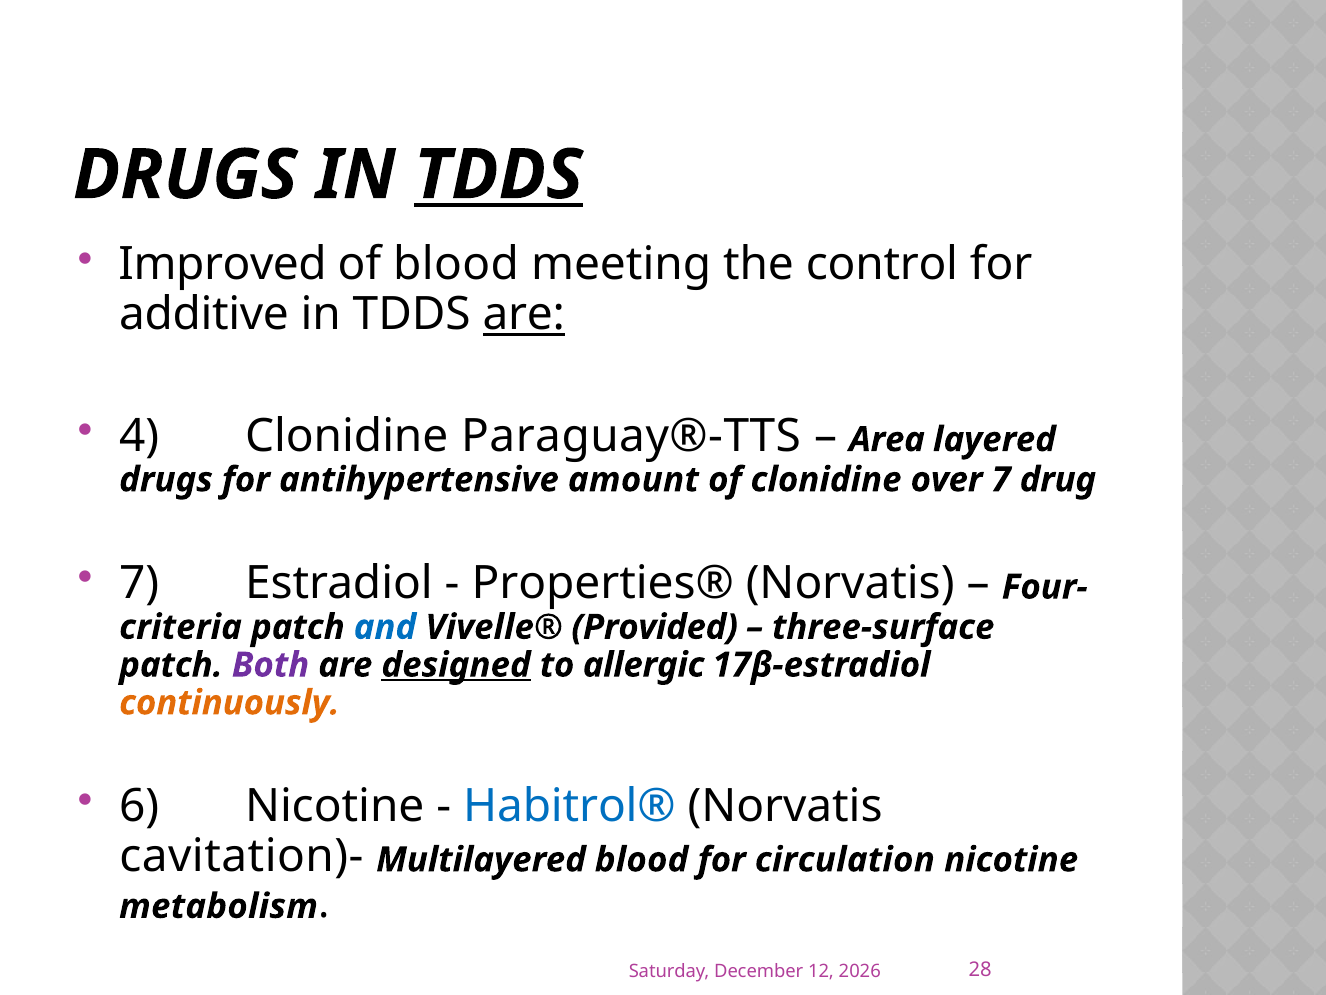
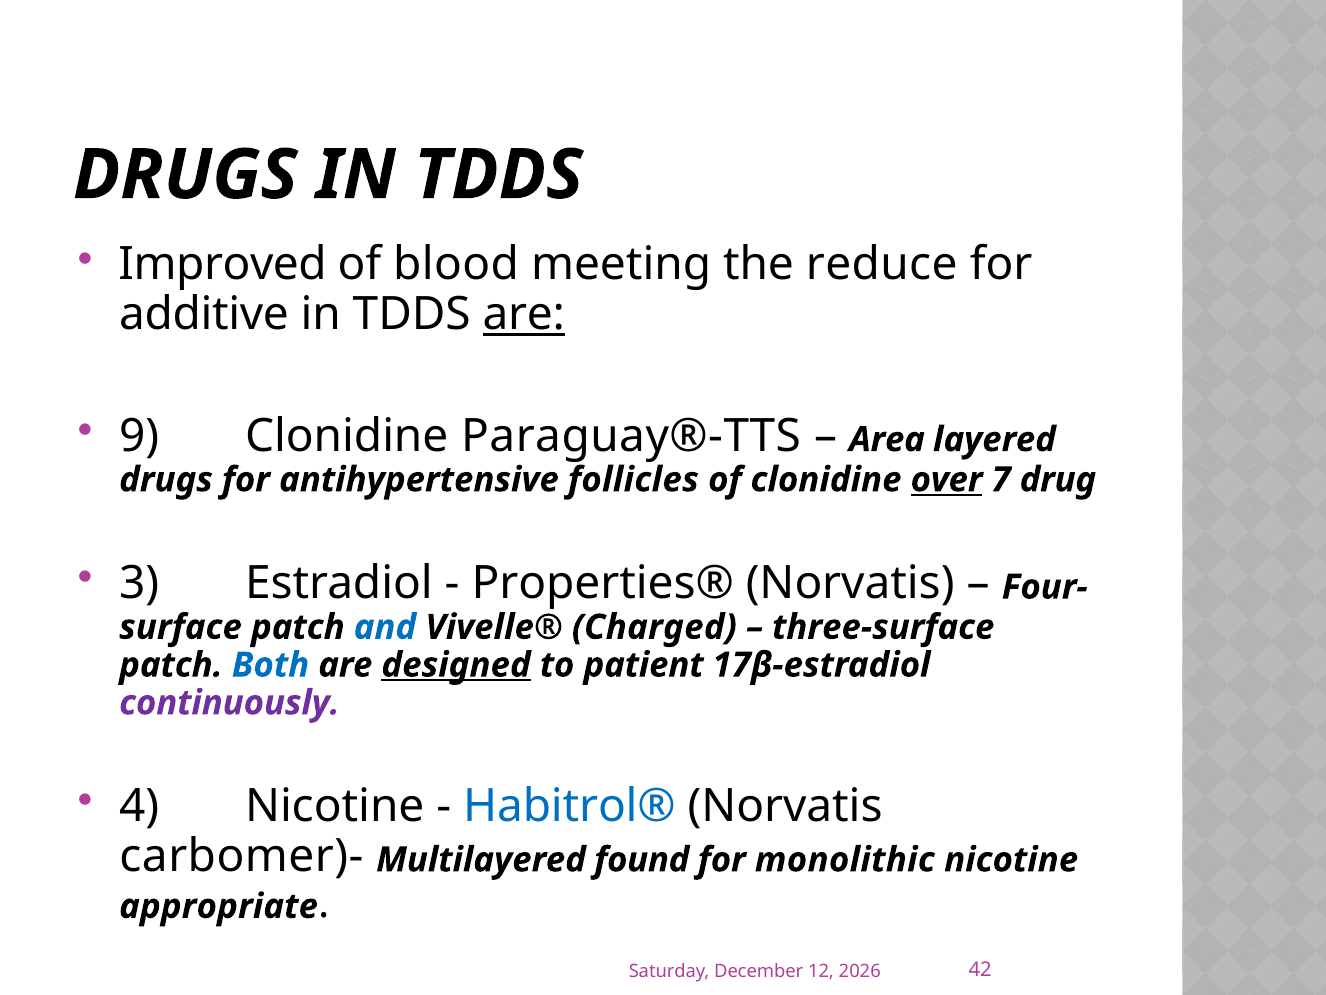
TDDS underline: present -> none (499, 175)
control: control -> reduce (882, 265)
4: 4 -> 9 (139, 436)
amount: amount -> follicles (633, 480)
over underline: none -> present (947, 480)
7: 7 -> 3 (139, 583)
criteria: criteria -> surface (181, 627)
Provided: Provided -> Charged (654, 627)
Both colour: purple -> blue (270, 665)
allergic: allergic -> patient (644, 665)
continuously colour: orange -> purple (229, 703)
6: 6 -> 4 (139, 806)
cavitation)-: cavitation)- -> carbomer)- (241, 856)
Multilayered blood: blood -> found (642, 859)
circulation: circulation -> monolithic (845, 859)
metabolism: metabolism -> appropriate (219, 906)
28: 28 -> 42 (980, 970)
